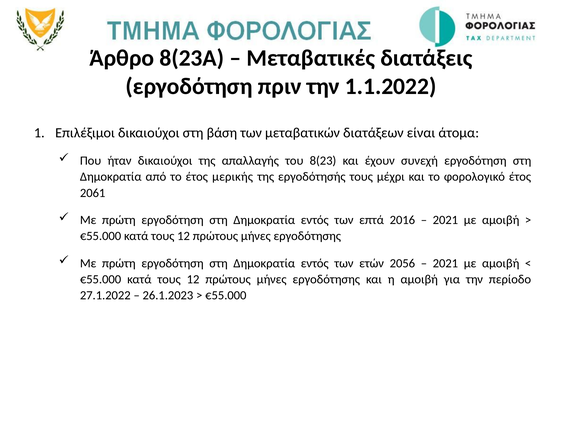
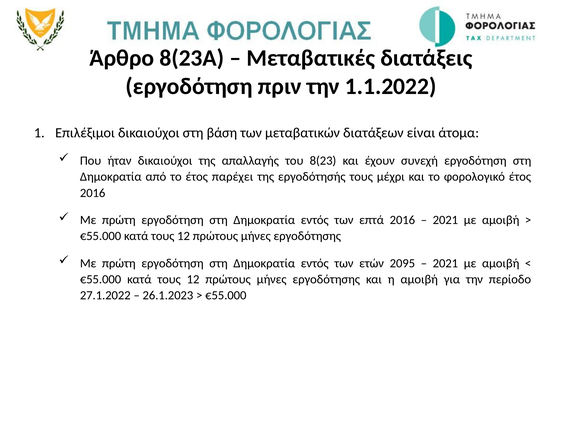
μερικής: μερικής -> παρέχει (233, 177)
2061: 2061 -> 2016 (93, 193)
2056: 2056 -> 2095 (402, 264)
